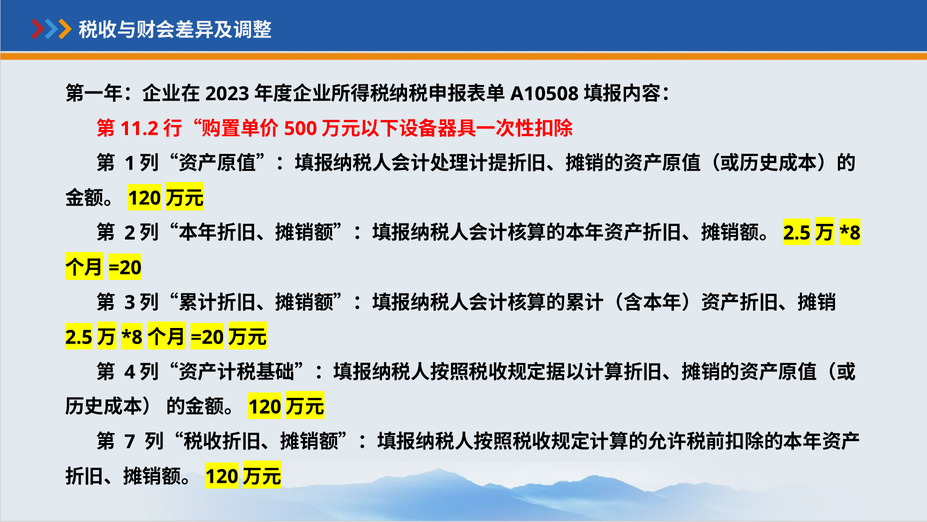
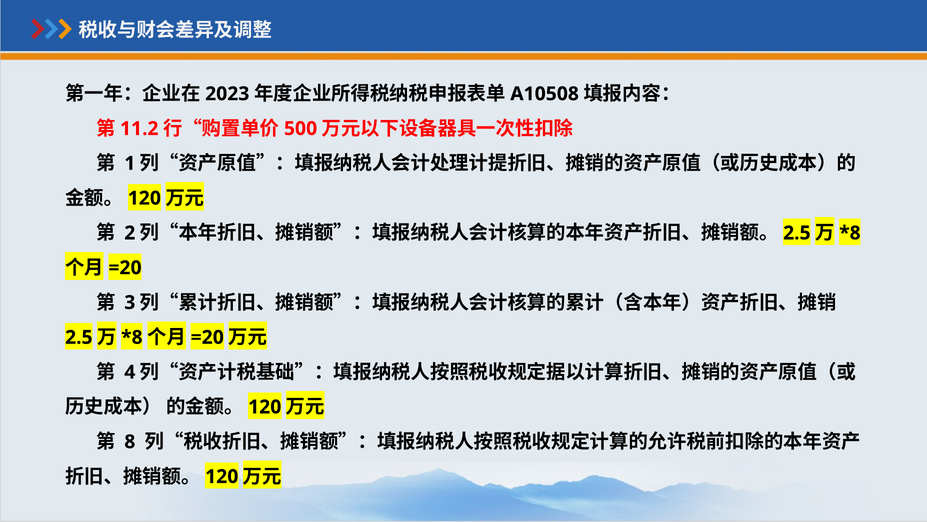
7: 7 -> 8 (130, 441)
